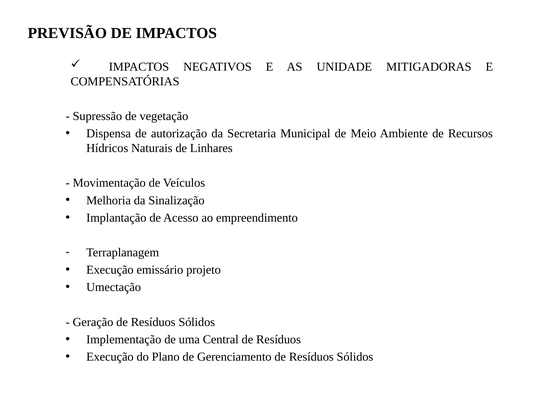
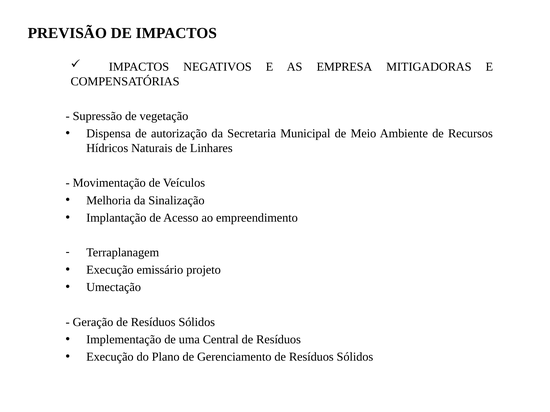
UNIDADE: UNIDADE -> EMPRESA (344, 67)
